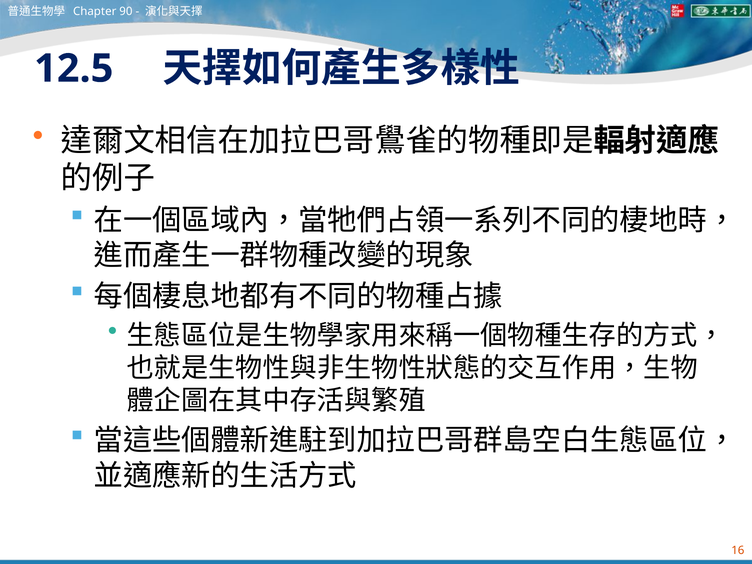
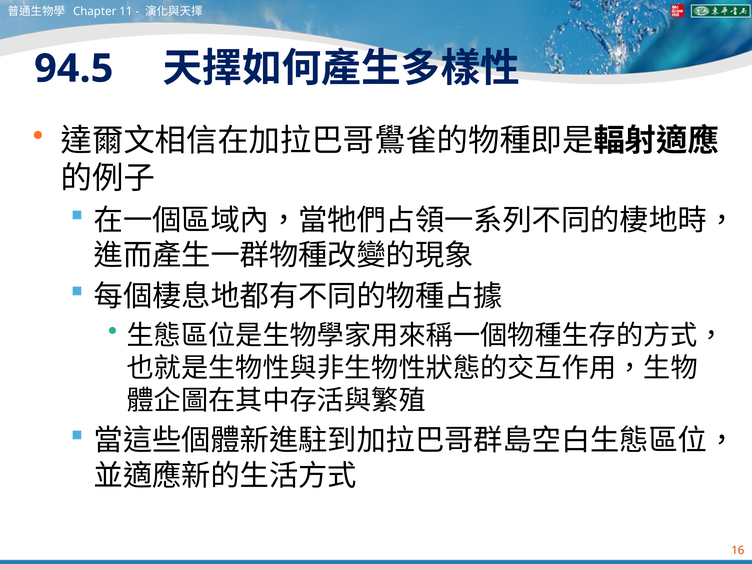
90: 90 -> 11 (126, 11)
12.5: 12.5 -> 94.5 (74, 69)
